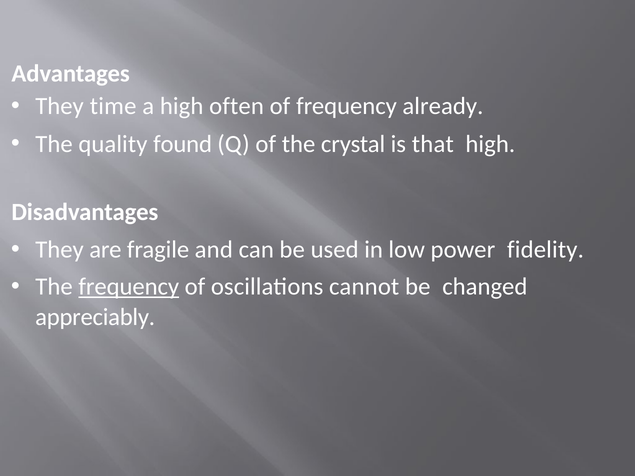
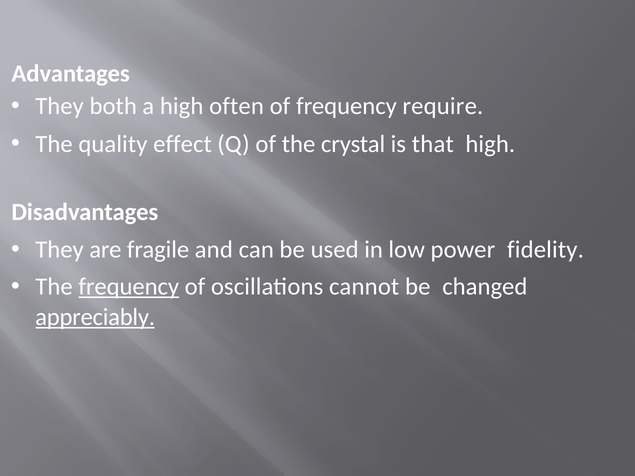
time: time -> both (113, 106)
already: already -> require (443, 106)
found: found -> effect (182, 144)
appreciably underline: none -> present (95, 317)
